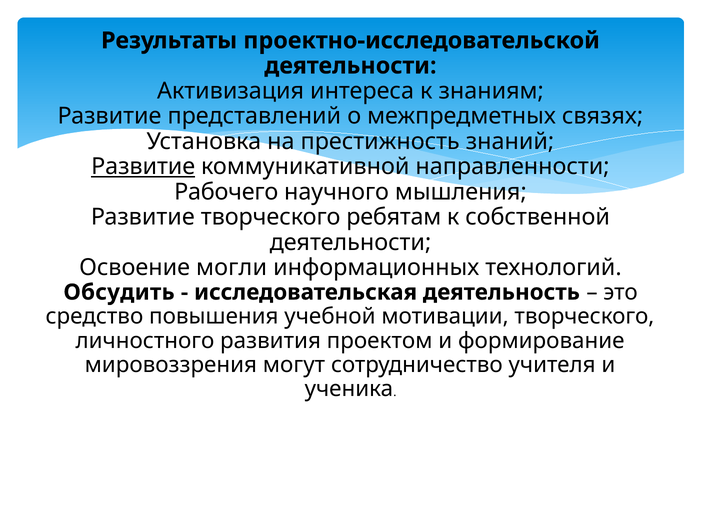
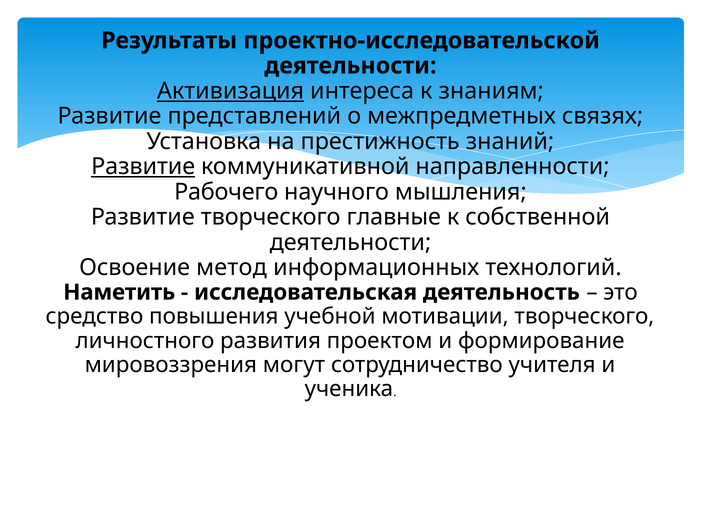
Активизация underline: none -> present (231, 91)
ребятам: ребятам -> главные (394, 217)
могли: могли -> метод (232, 268)
Обсудить: Обсудить -> Наметить (119, 292)
